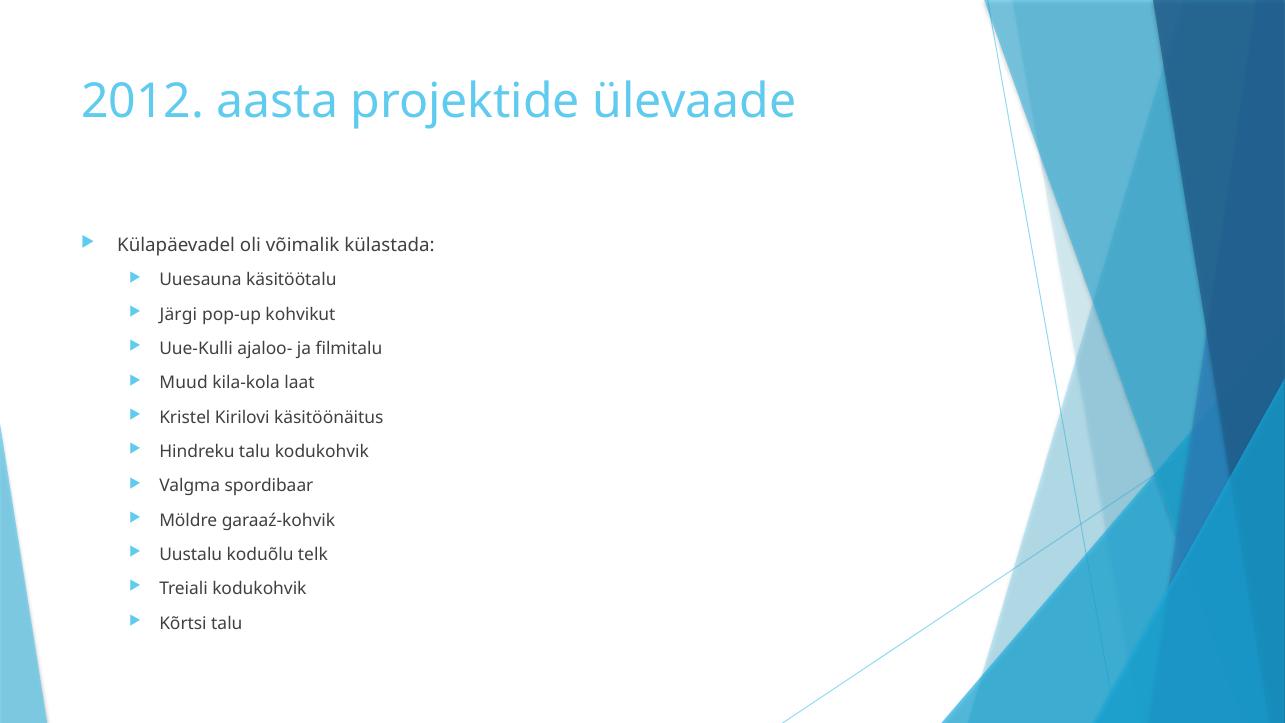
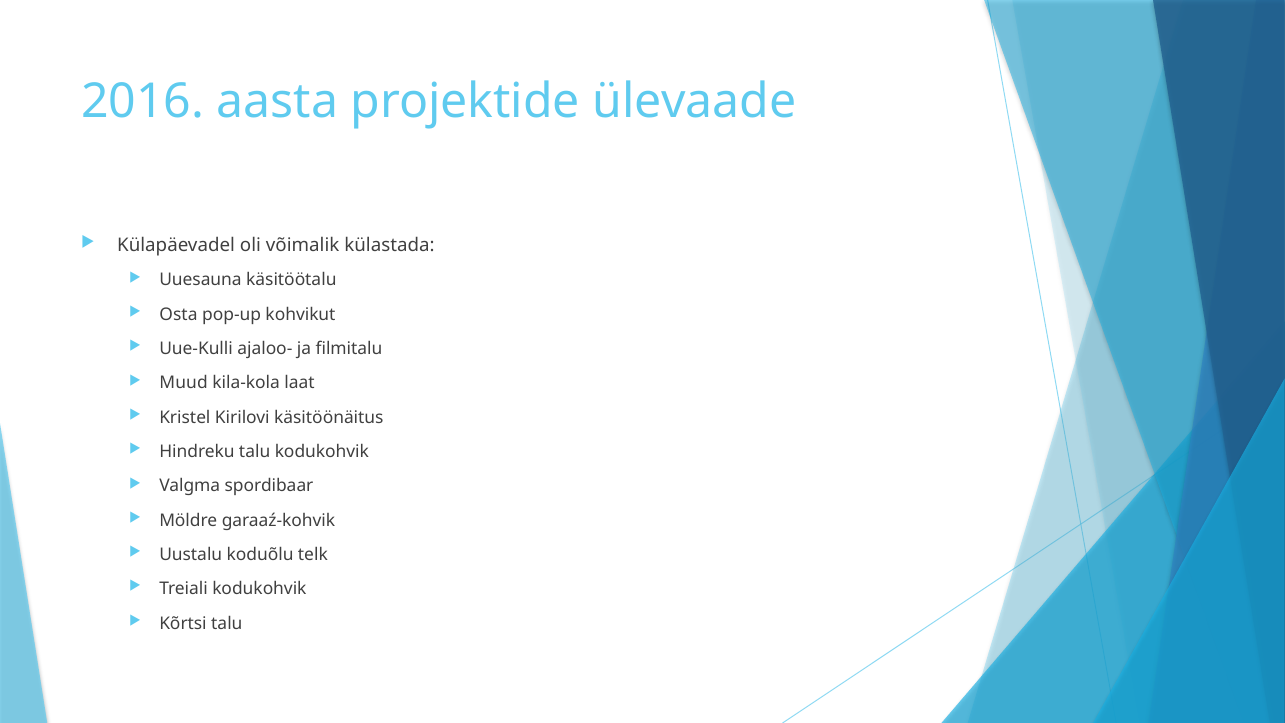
2012: 2012 -> 2016 (143, 101)
Järgi: Järgi -> Osta (178, 314)
